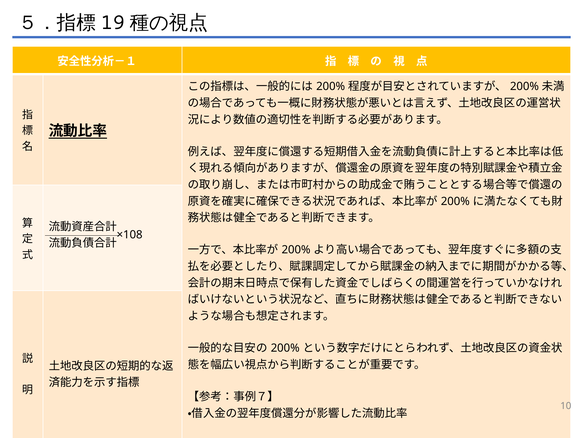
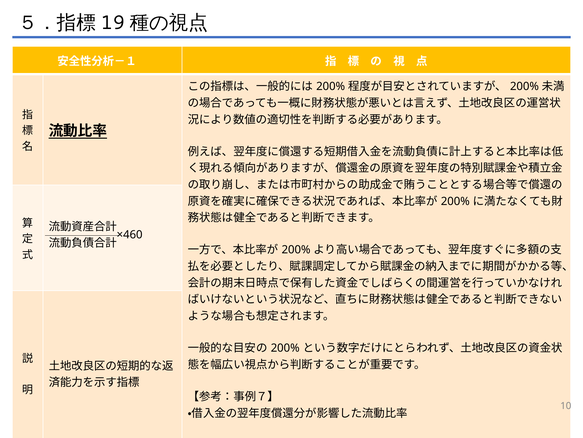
×108: ×108 -> ×460 (130, 235)
